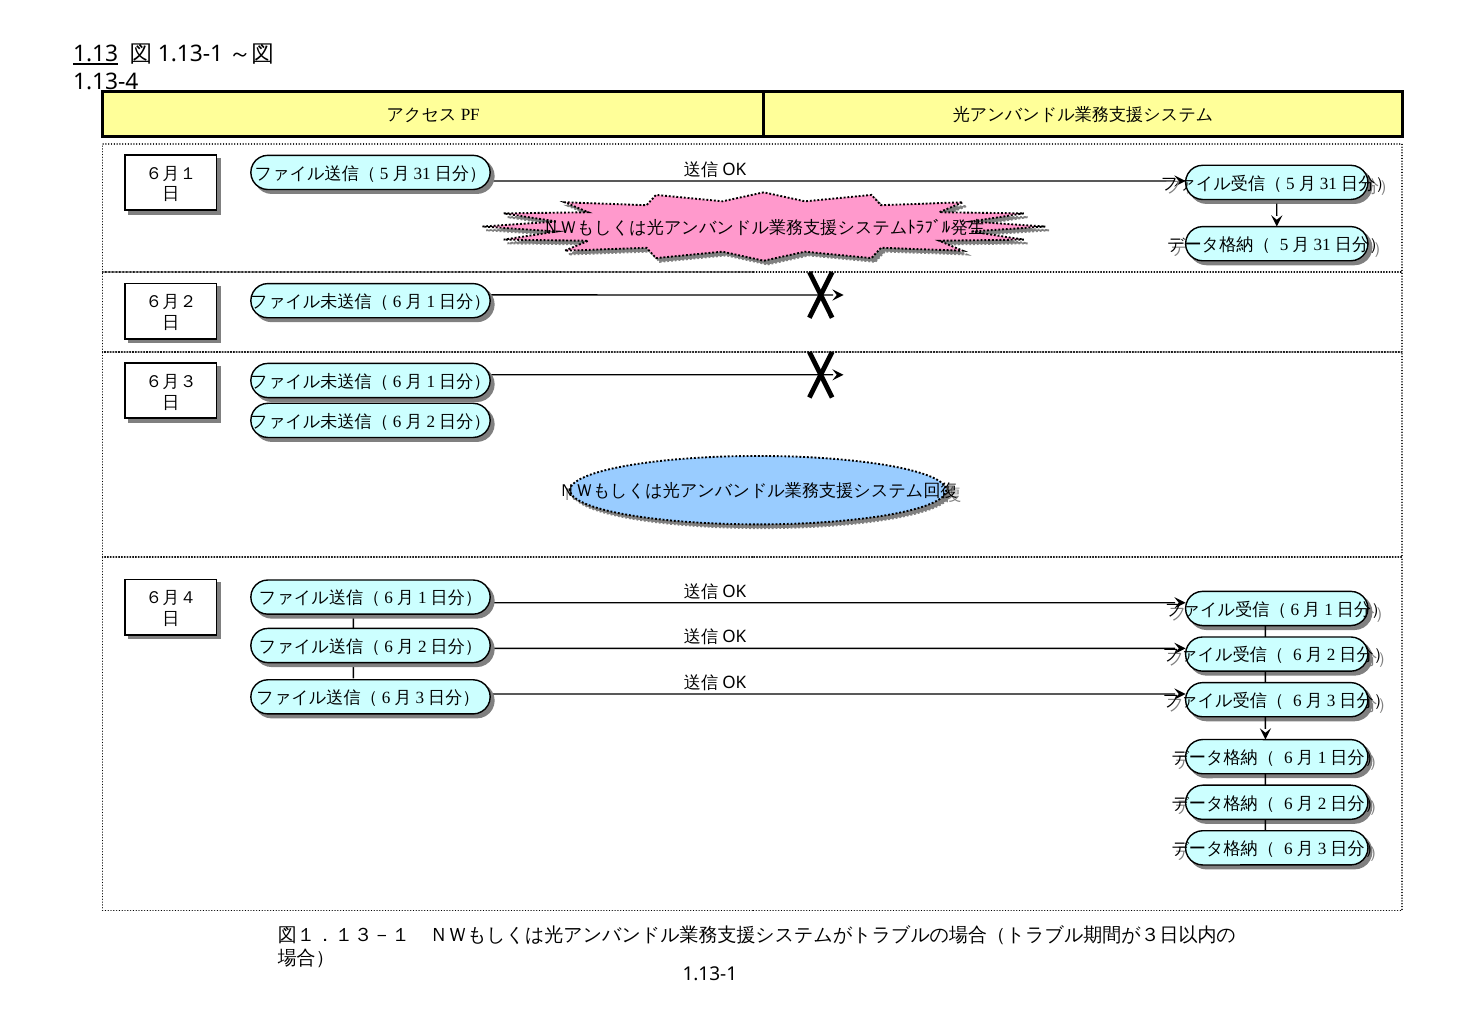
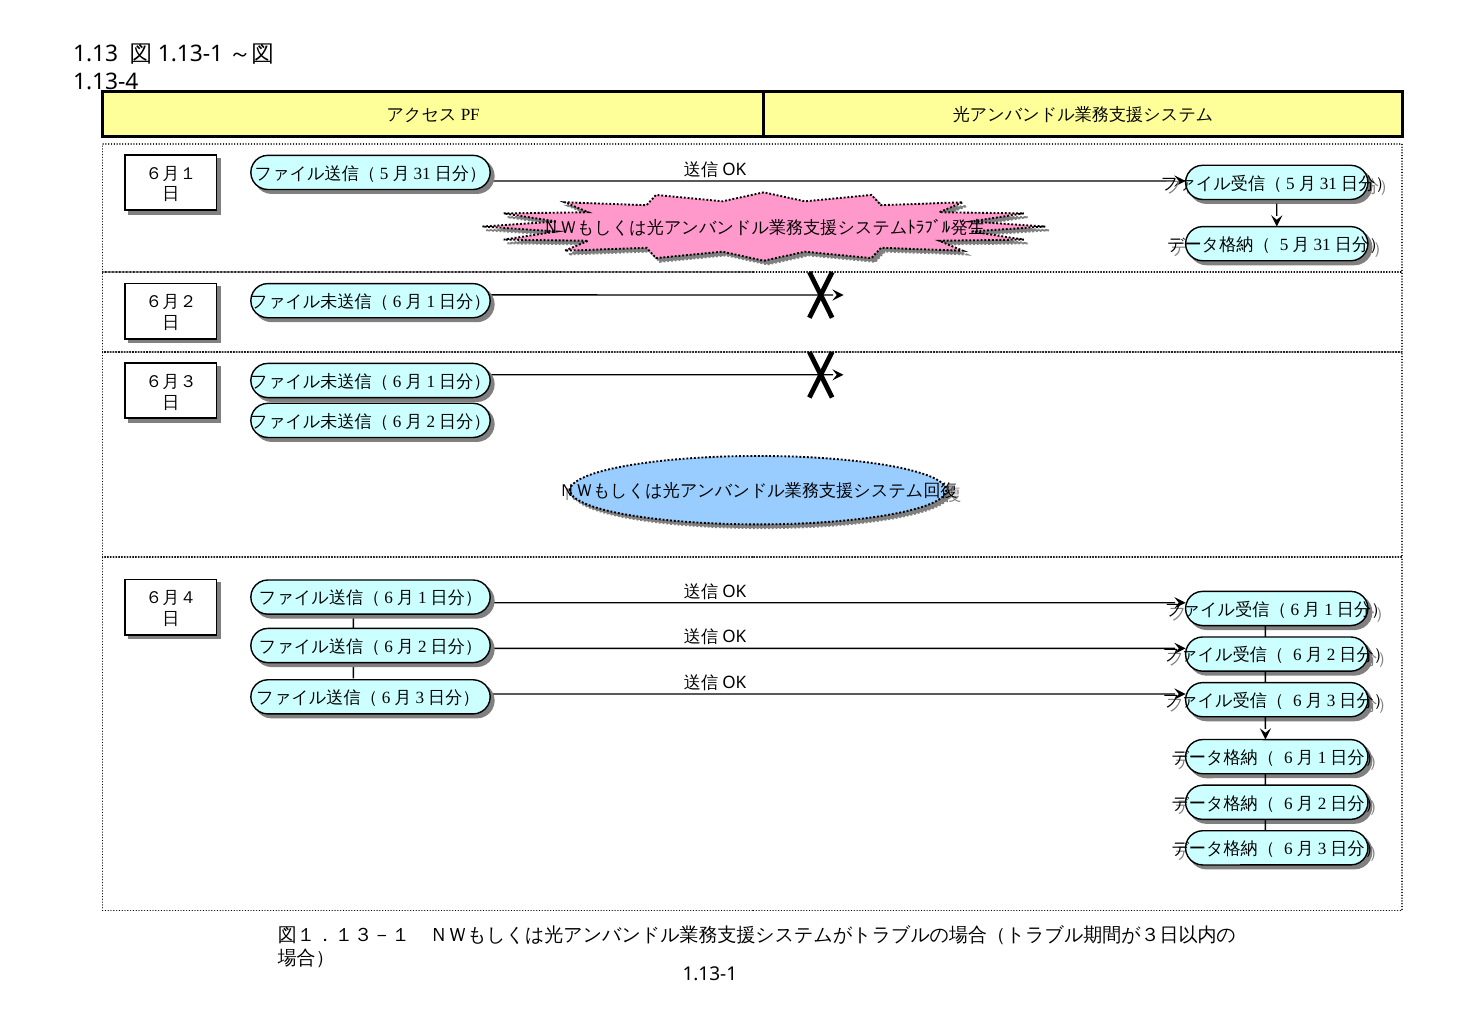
1.13 underline: present -> none (96, 54)
